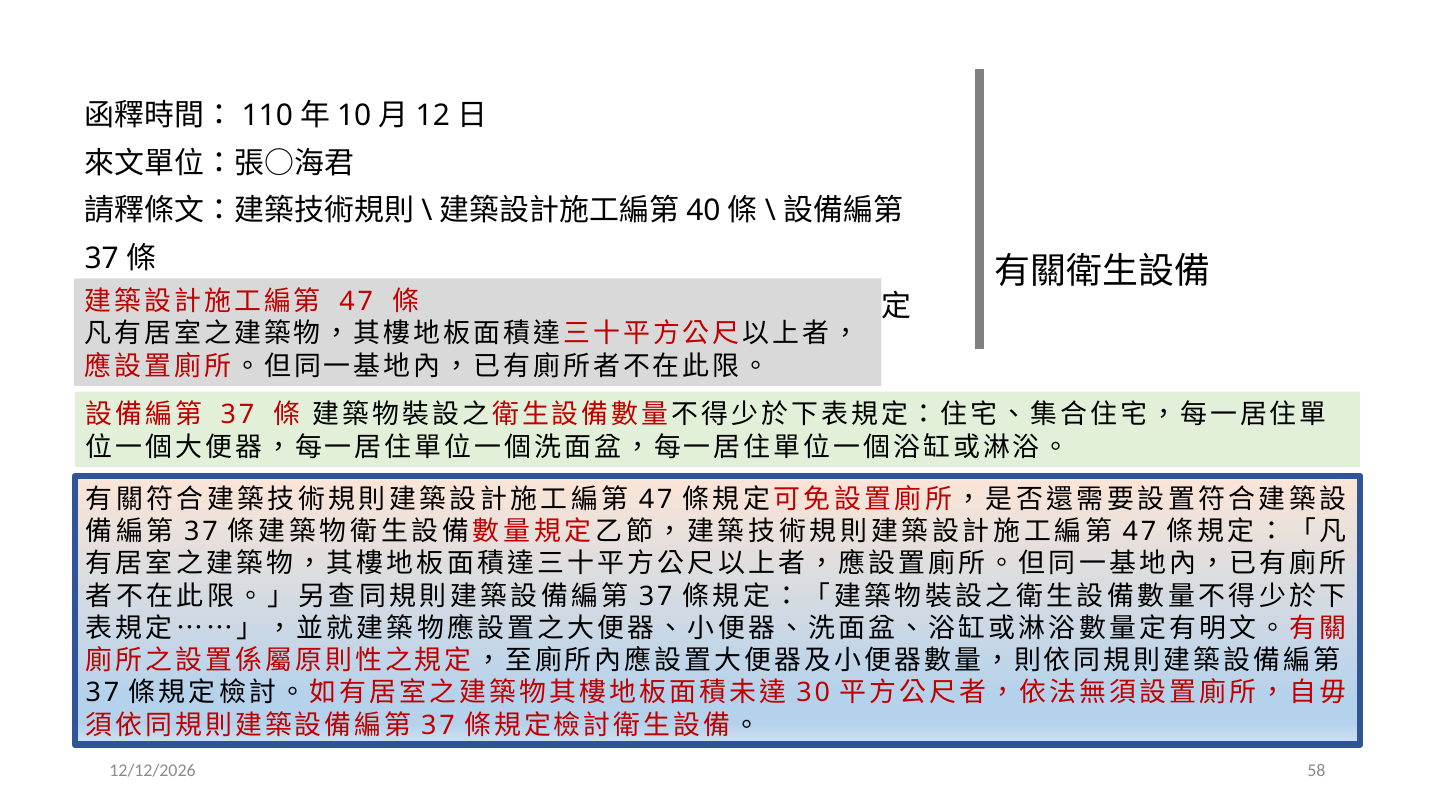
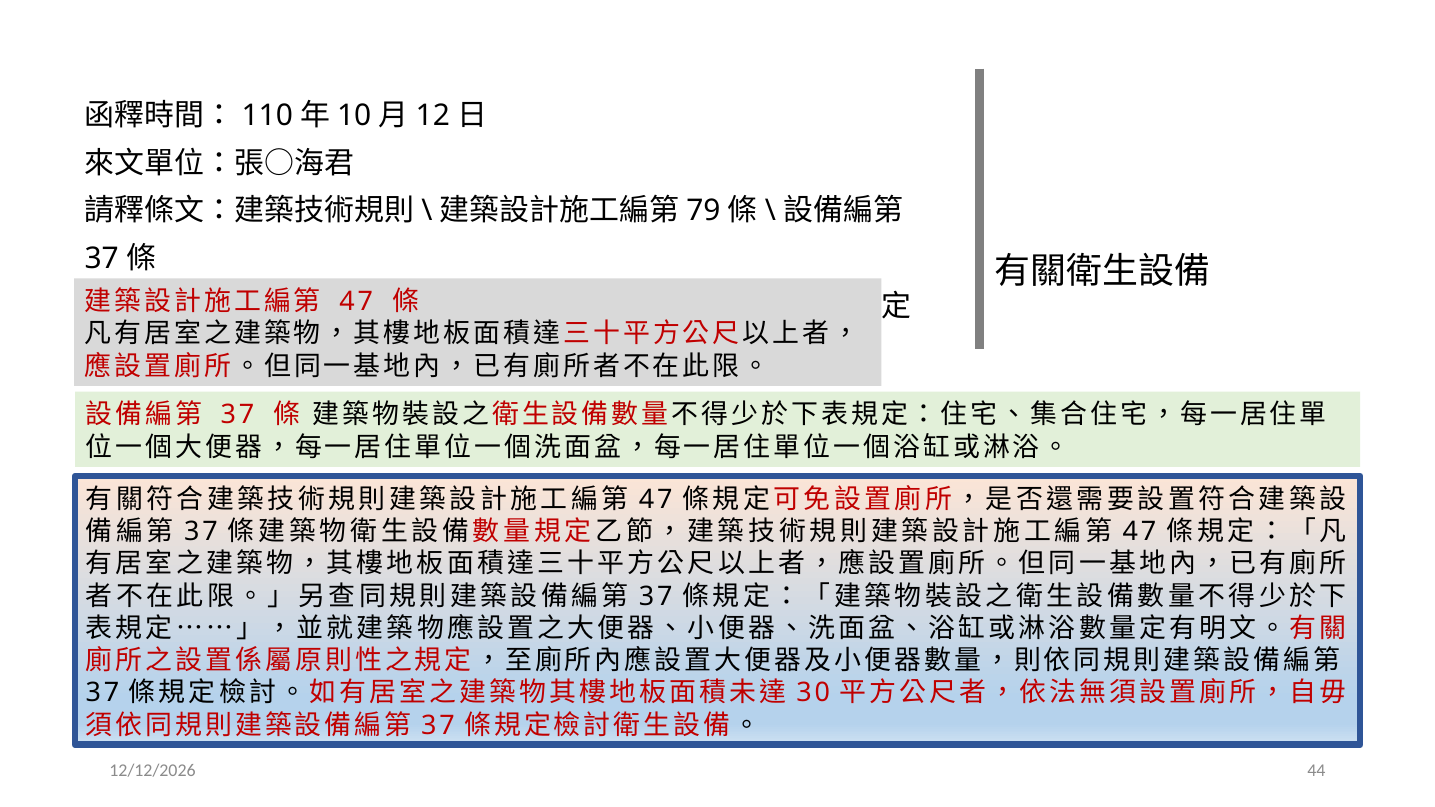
40: 40 -> 79 (703, 211)
58: 58 -> 44 (1316, 771)
